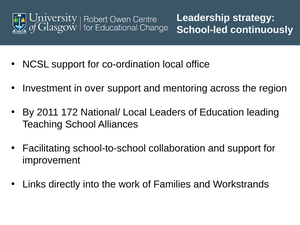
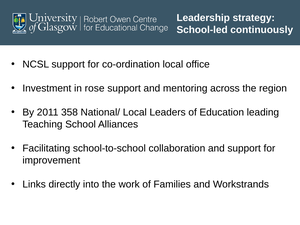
over: over -> rose (95, 88)
172: 172 -> 358 (70, 112)
